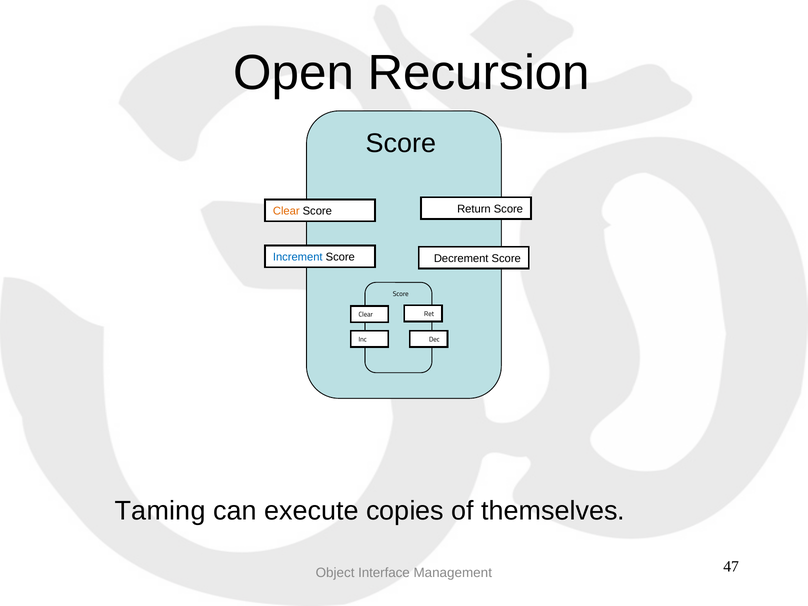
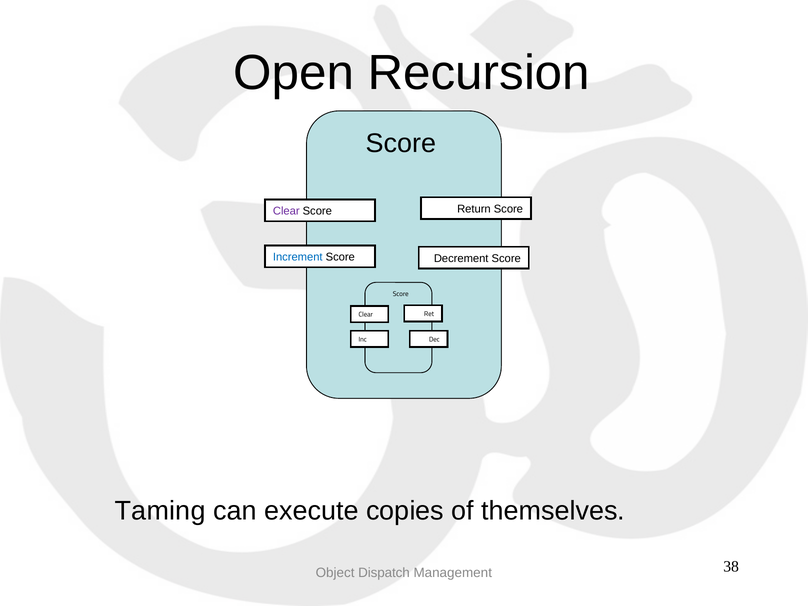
Clear colour: orange -> purple (286, 211)
Interface: Interface -> Dispatch (384, 573)
47: 47 -> 38 (731, 567)
